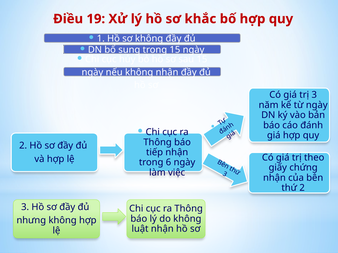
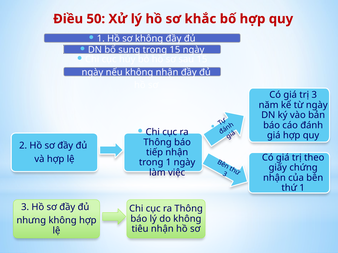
19: 19 -> 50 (96, 19)
trong 6: 6 -> 1 (168, 163)
thứ 2: 2 -> 1 (302, 188)
luật: luật -> tiêu (140, 229)
